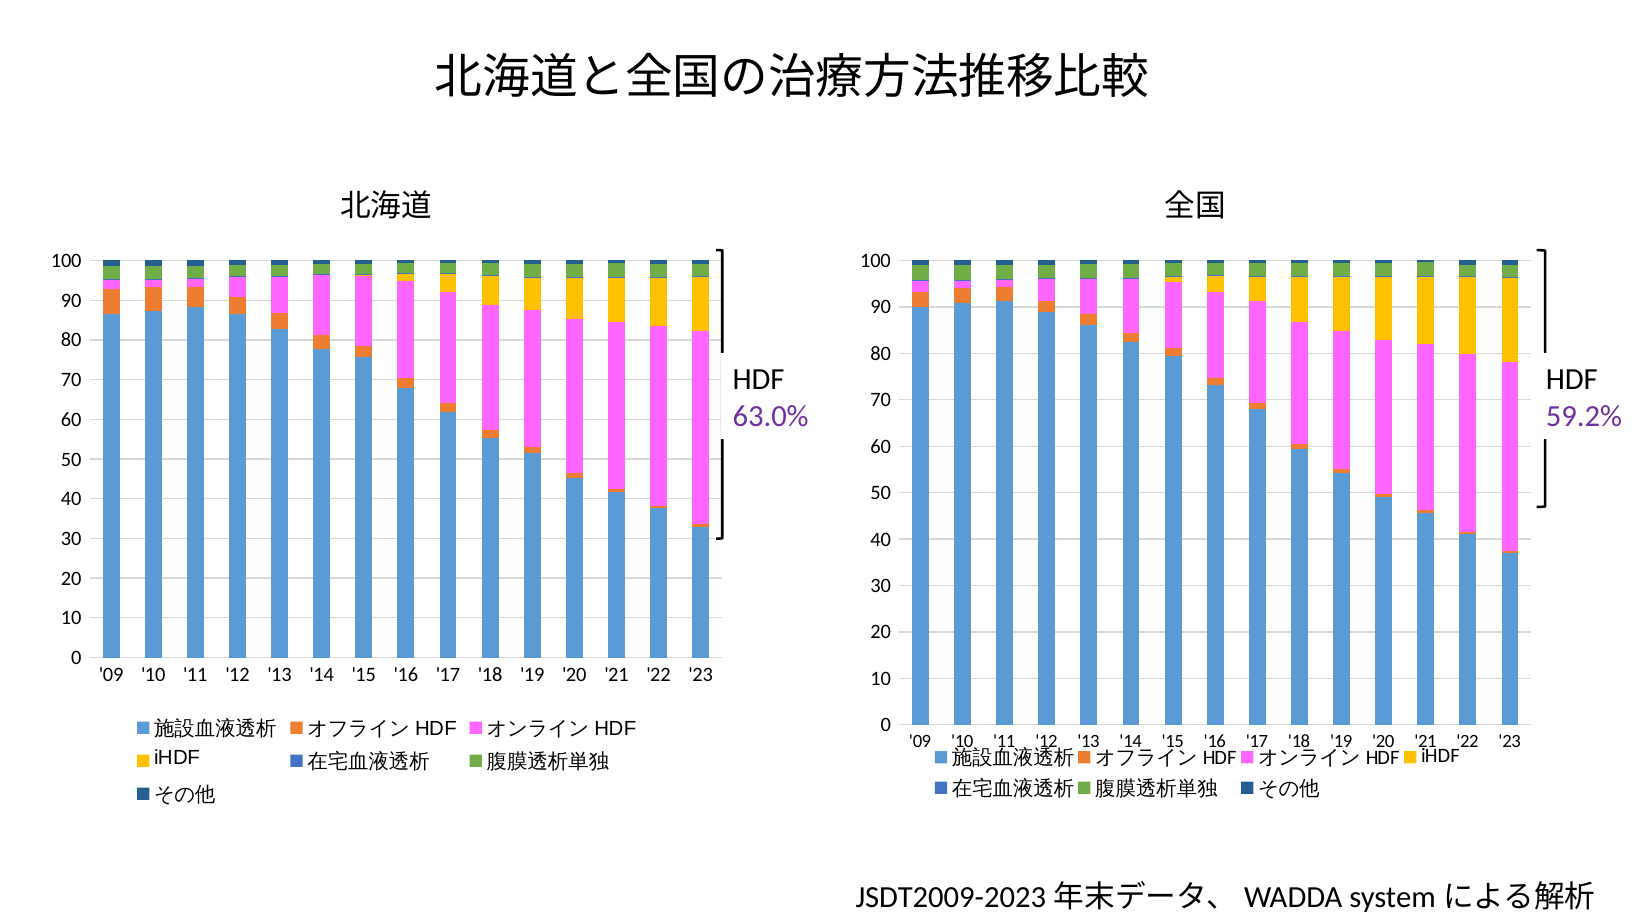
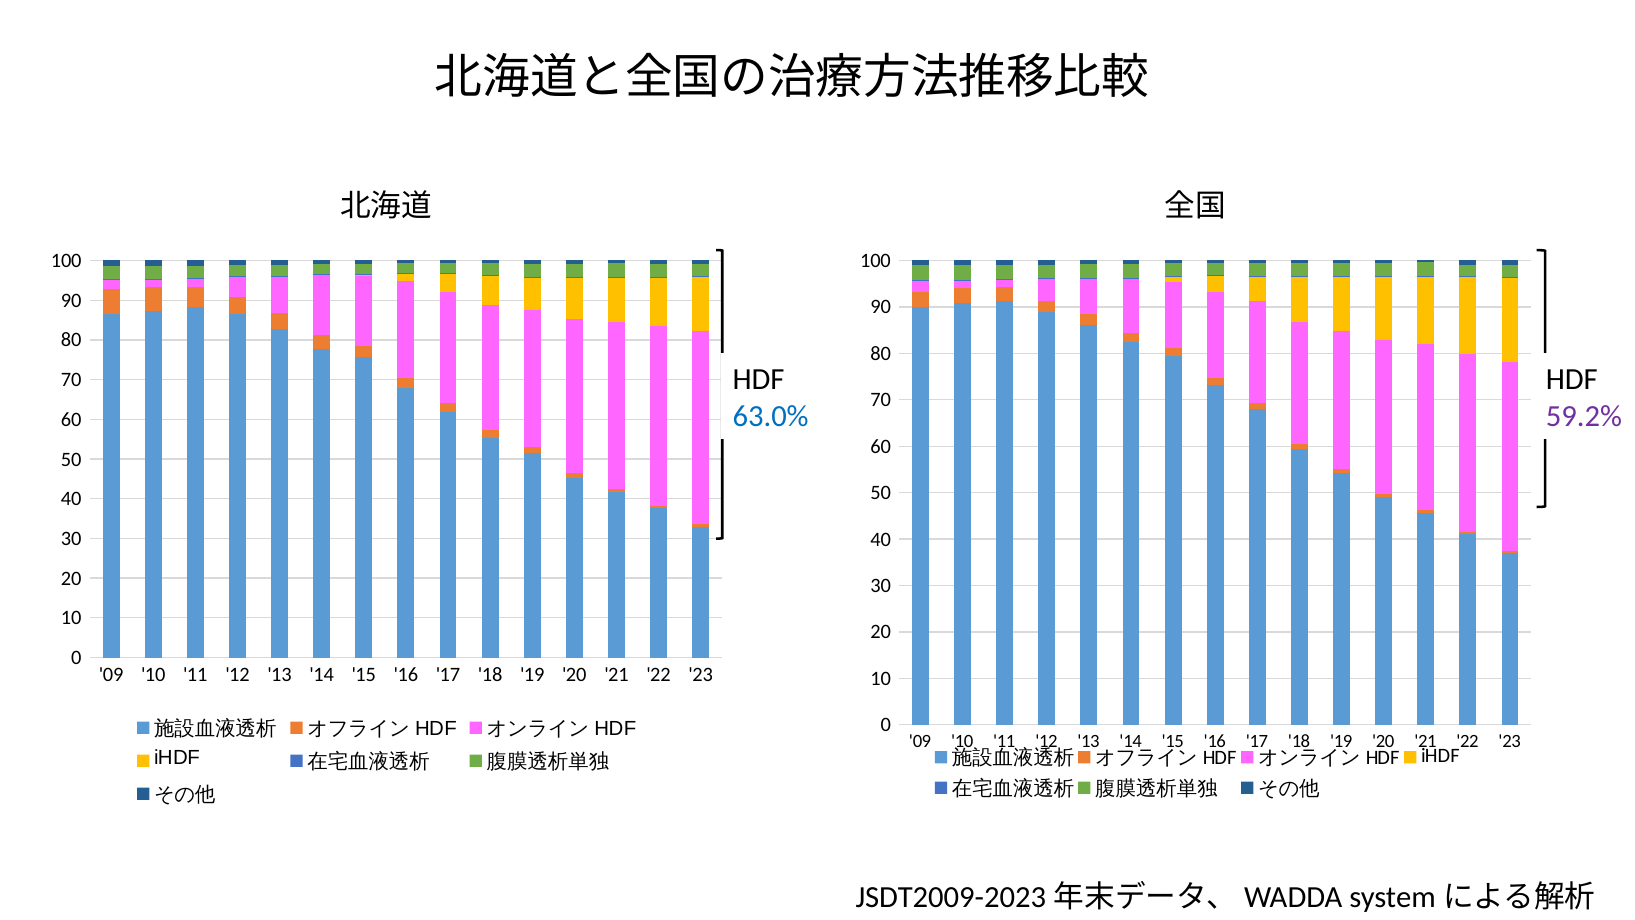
63.0% colour: purple -> blue (771, 416)
